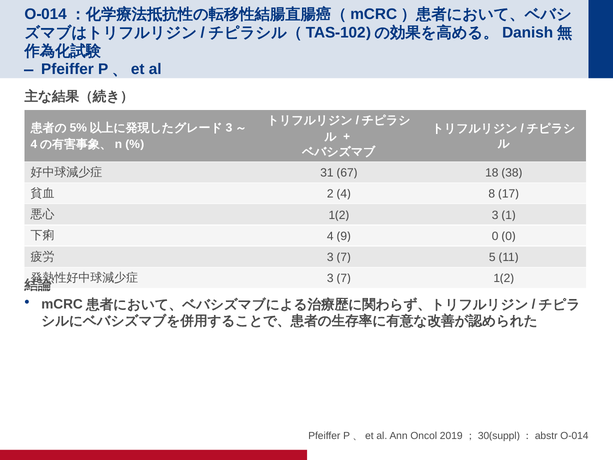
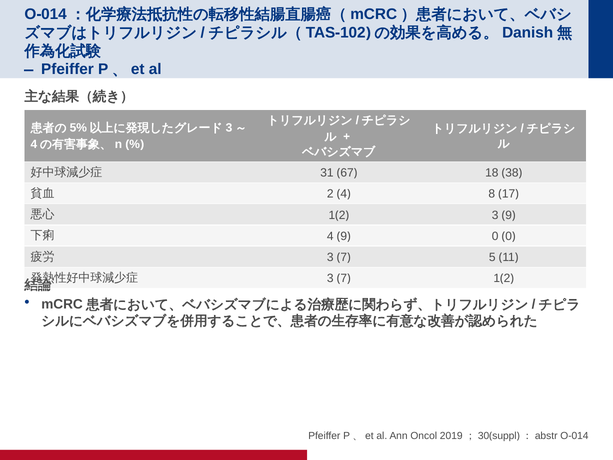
1: 1 -> 9 (509, 215)
